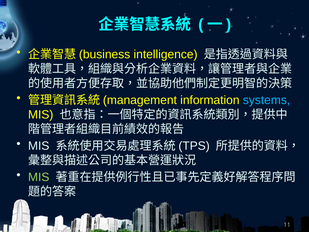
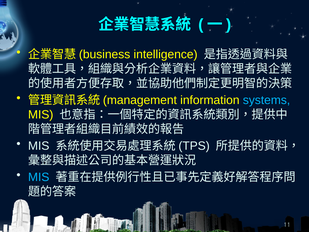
MIS colour: light green -> light blue (39, 177)
